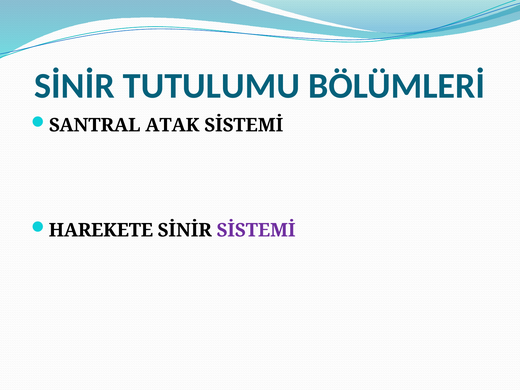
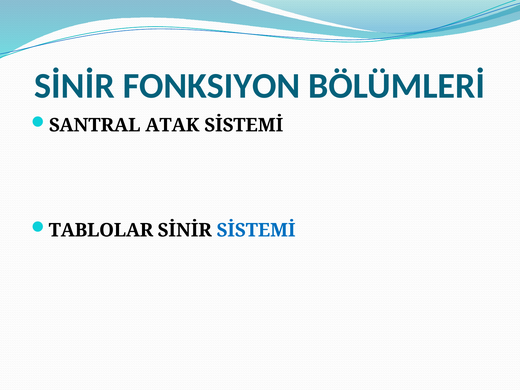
TUTULUMU: TUTULUMU -> FONKSIYON (211, 86)
HAREKETE: HAREKETE -> TABLOLAR (101, 230)
SİSTEMİ colour: purple -> blue (256, 230)
